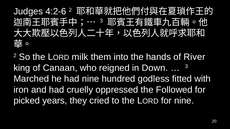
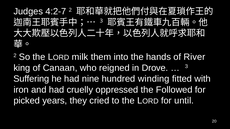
4:2-6: 4:2-6 -> 4:2-7 (56, 11)
Down: Down -> Drove (155, 68)
Marched: Marched -> Suffering (31, 79)
godless: godless -> winding (154, 79)
for nine: nine -> until (184, 101)
